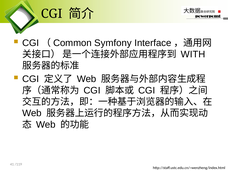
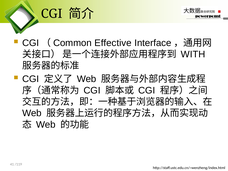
Symfony: Symfony -> Effective (113, 43)
